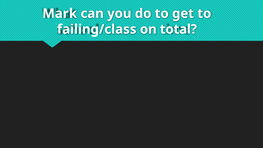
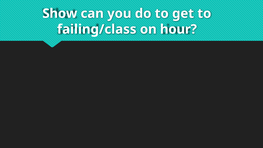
Mark: Mark -> Show (60, 13)
total: total -> hour (178, 29)
